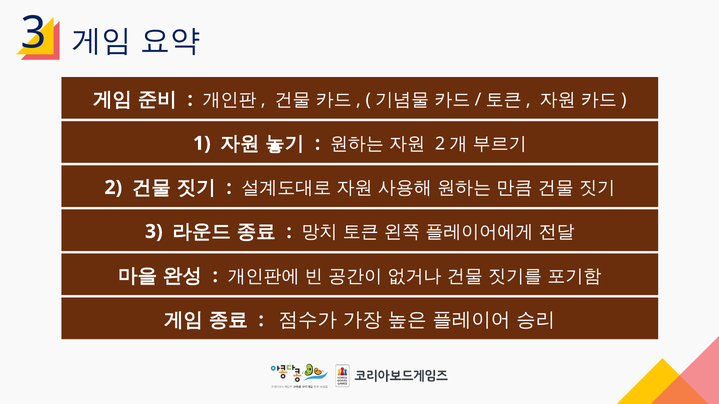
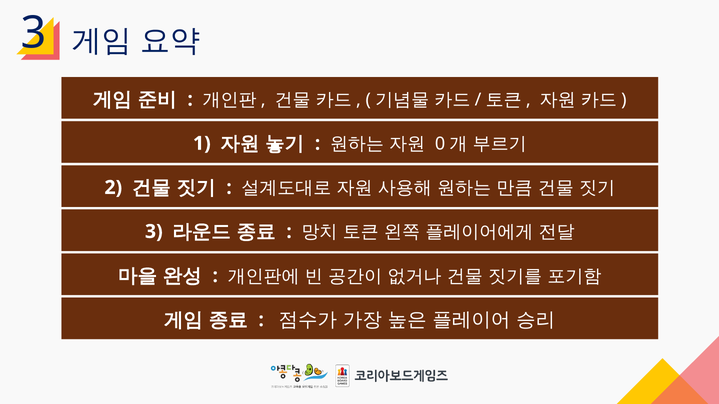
2: 2 -> 0 (440, 144)
